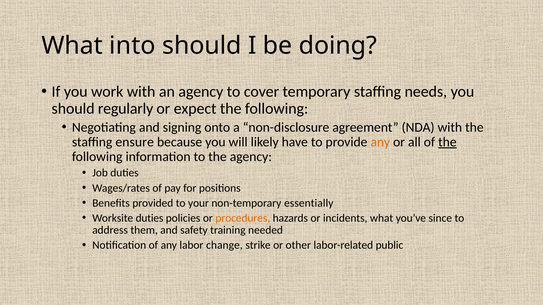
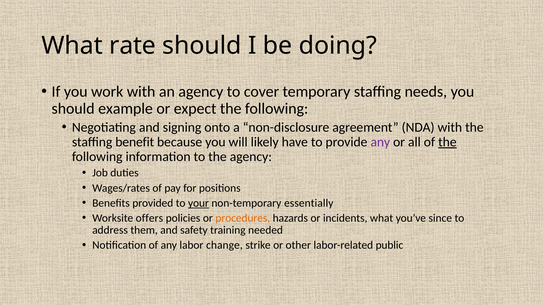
into: into -> rate (133, 46)
regularly: regularly -> example (126, 109)
ensure: ensure -> benefit (135, 142)
any colour: orange -> purple (380, 142)
your underline: none -> present (198, 203)
Worksite duties: duties -> offers (149, 218)
